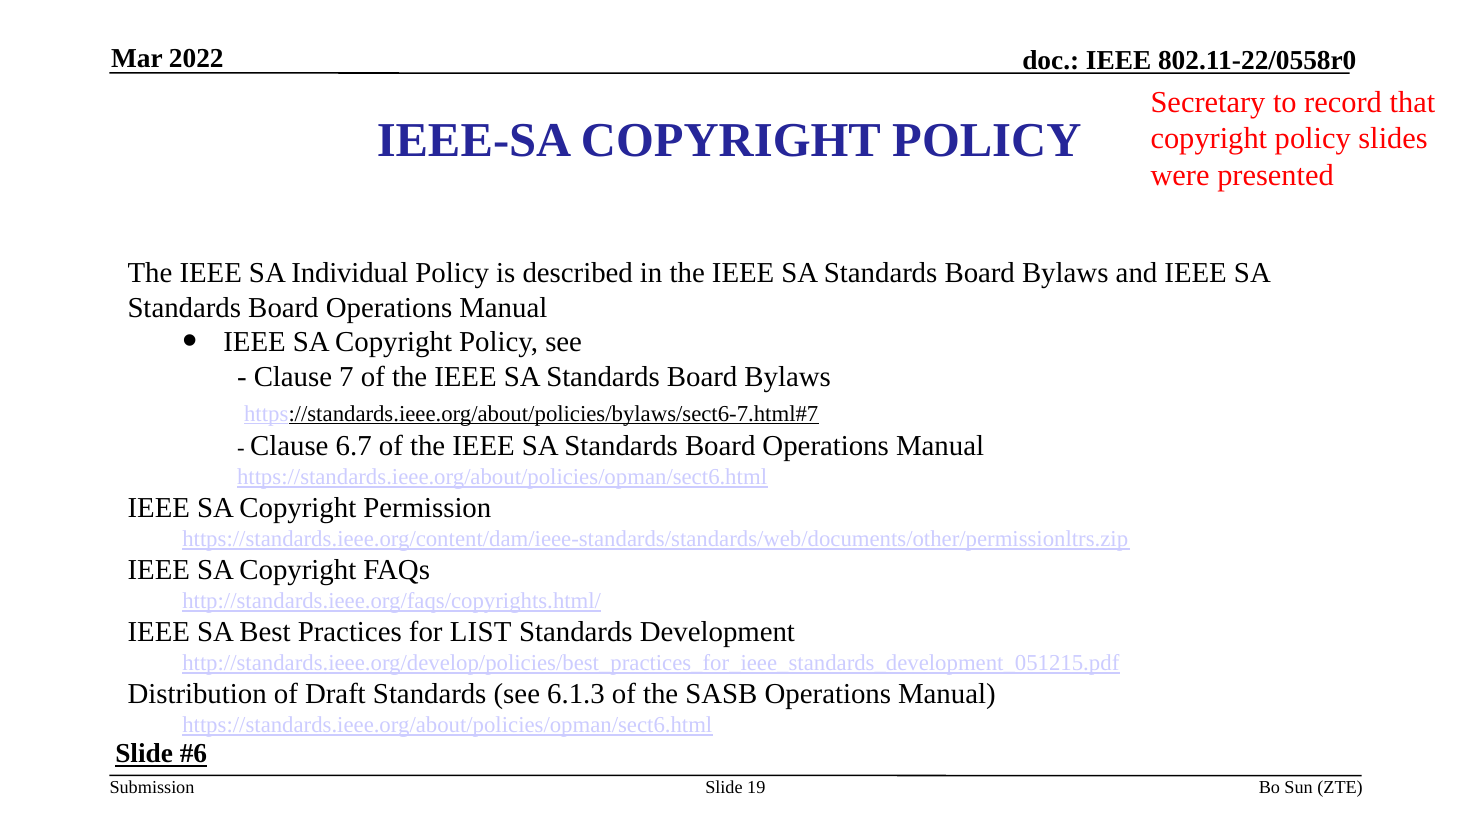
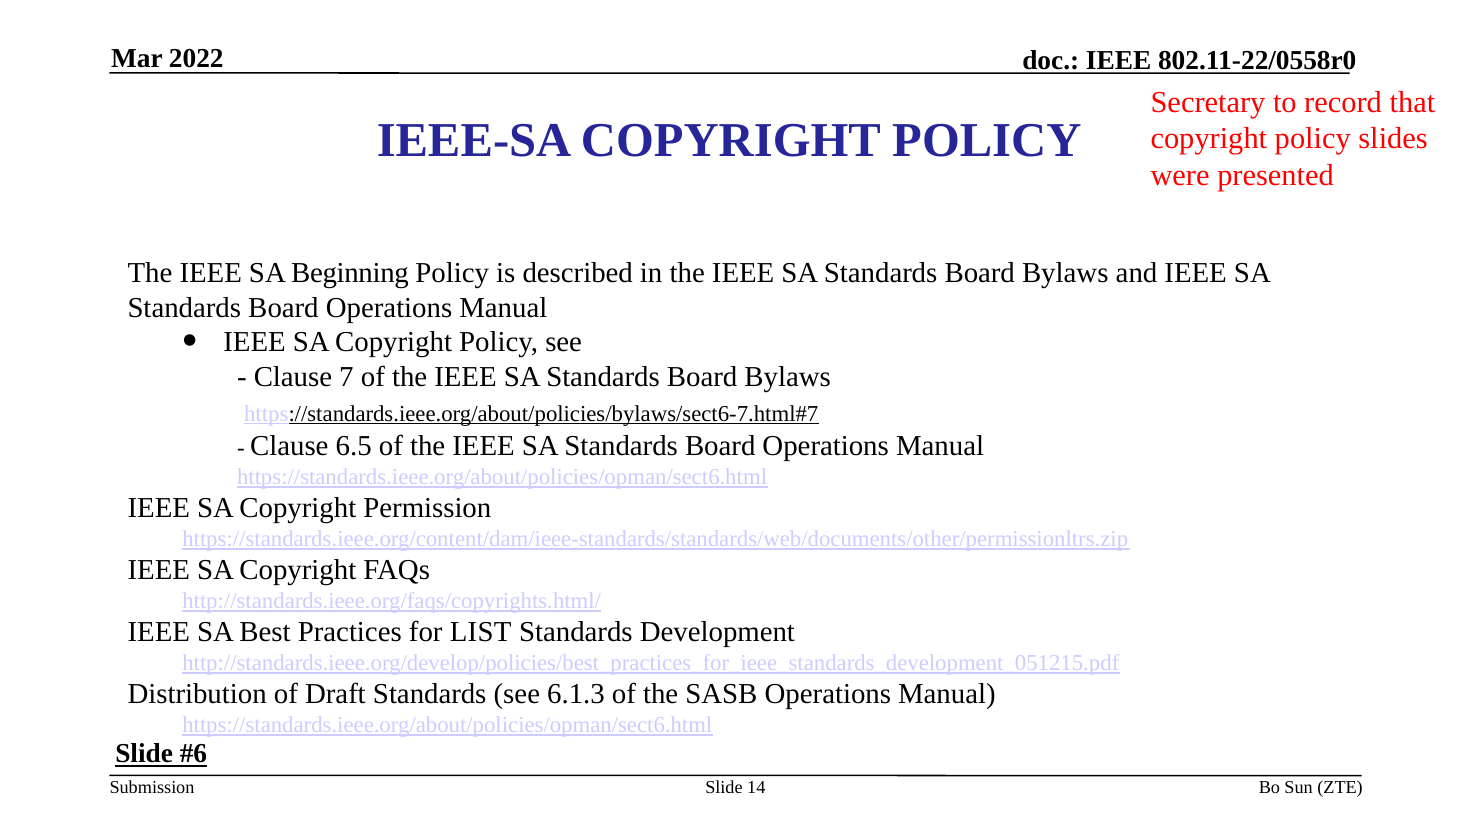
Individual: Individual -> Beginning (350, 273)
6.7: 6.7 -> 6.5 (354, 446)
19: 19 -> 14 (756, 787)
